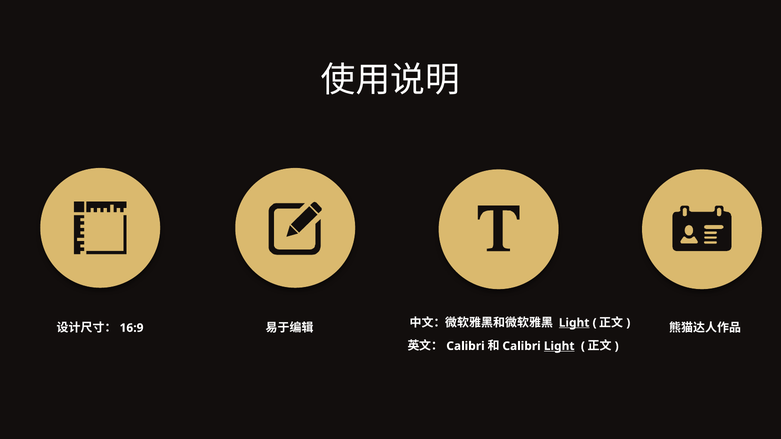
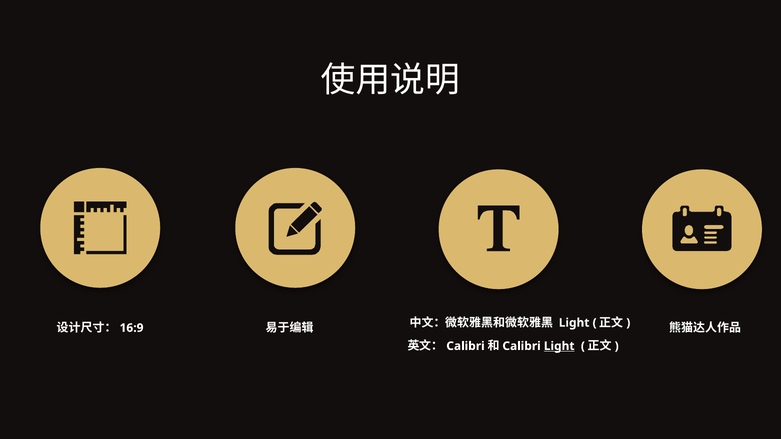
Light underline: present -> none (574, 323)
